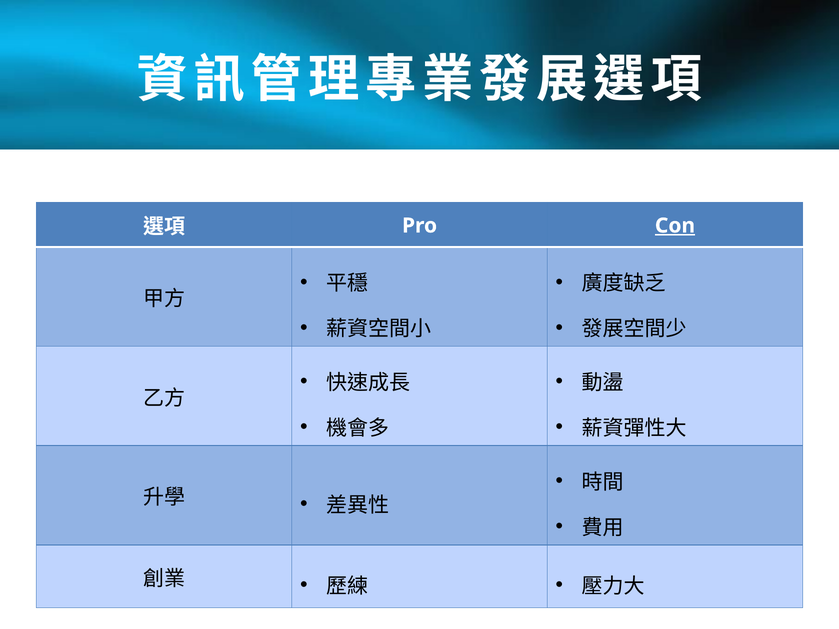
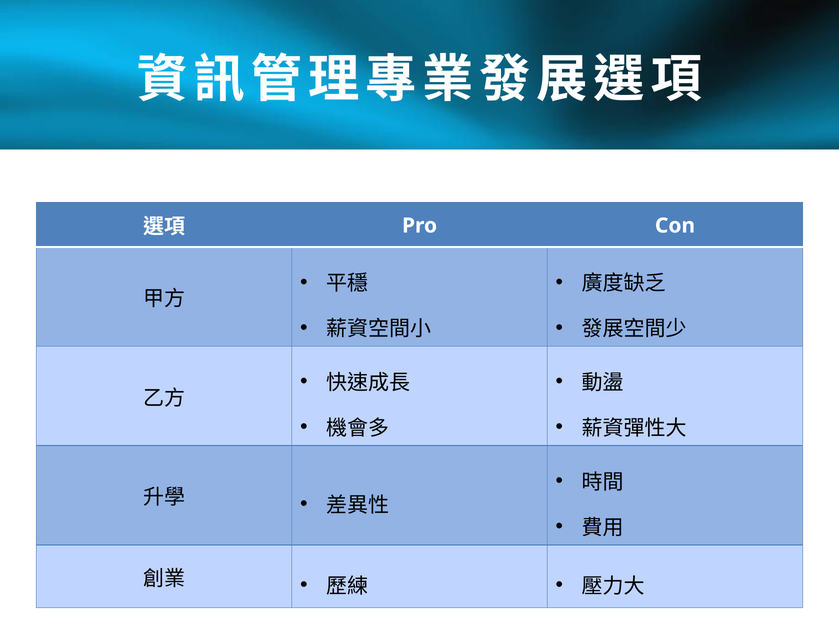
Con underline: present -> none (675, 226)
